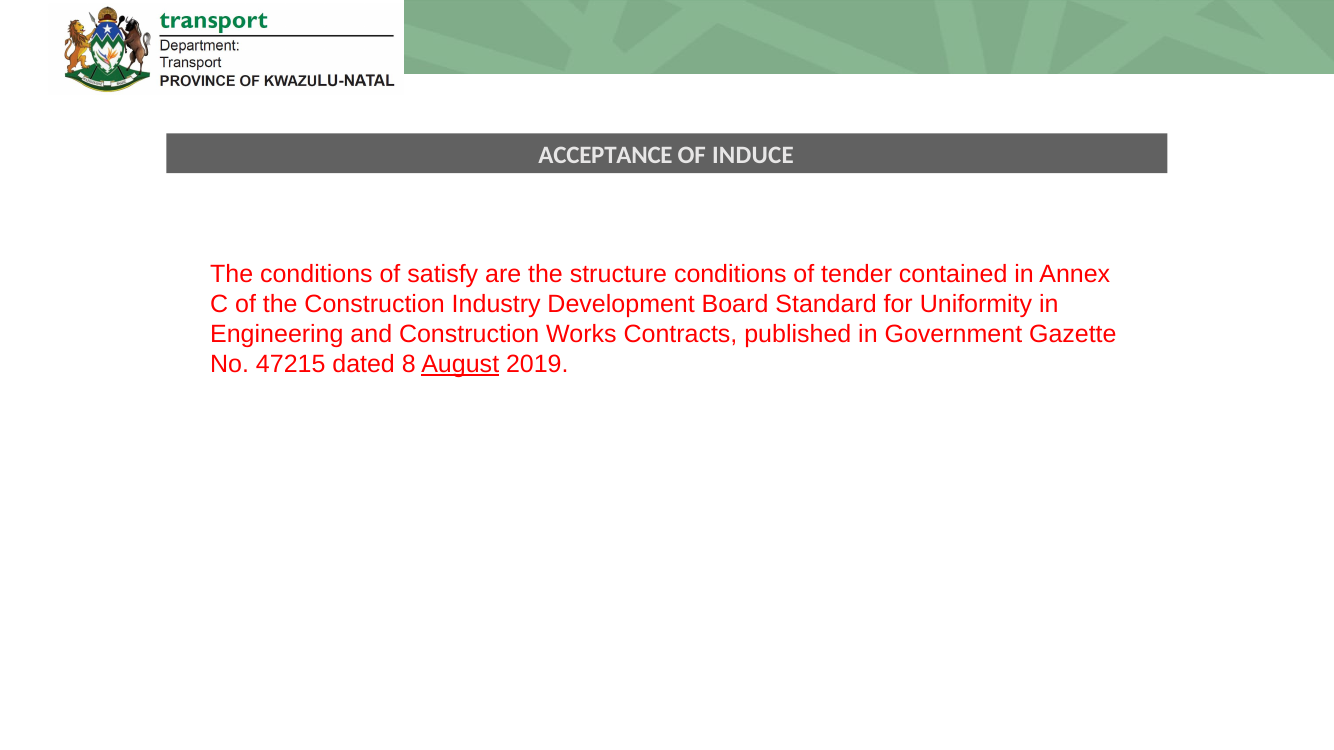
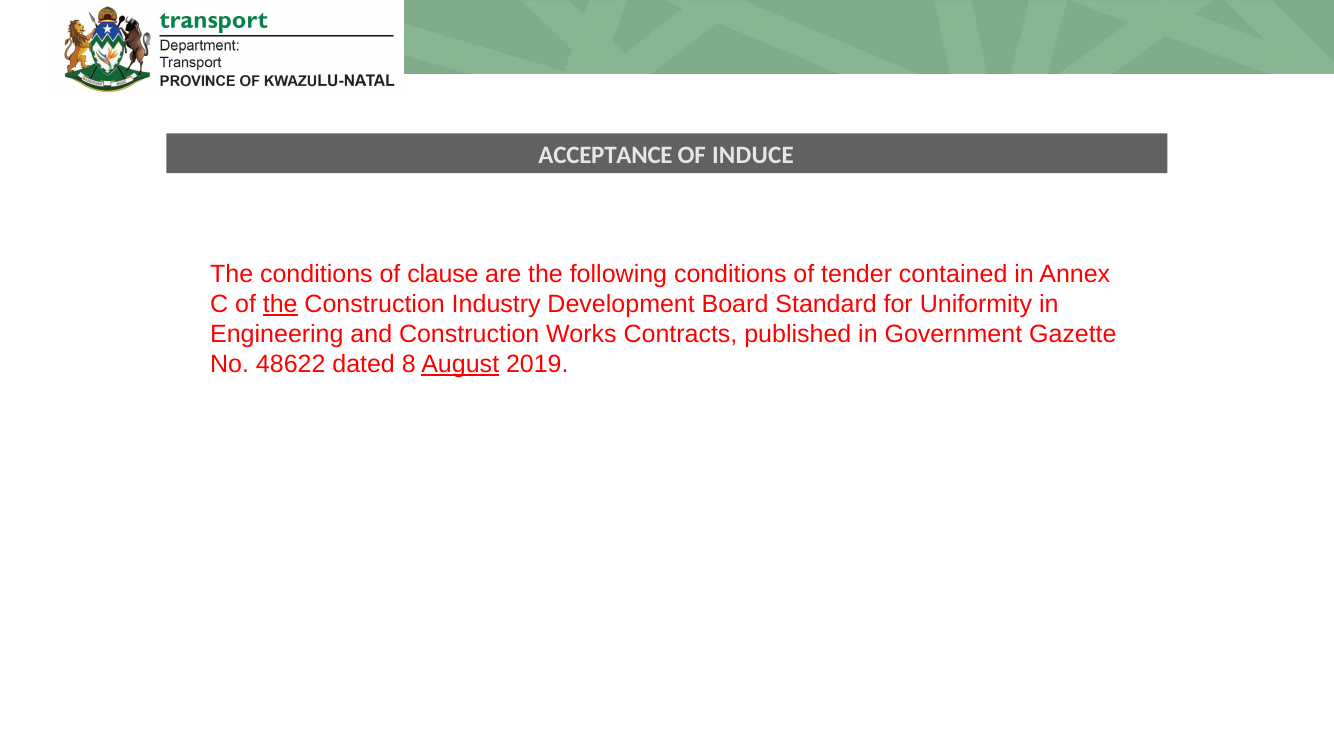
satisfy: satisfy -> clause (443, 274)
structure: structure -> following (618, 274)
the underline: none -> present (280, 304)
47215: 47215 -> 48622 (291, 364)
